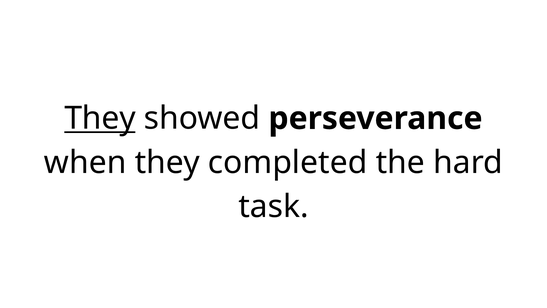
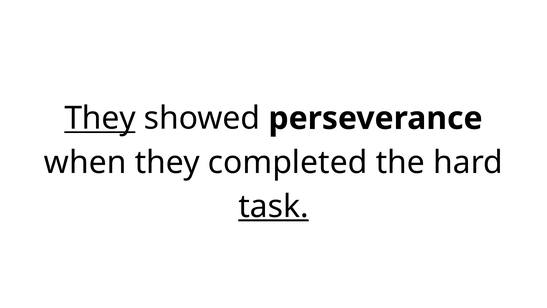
task underline: none -> present (273, 206)
